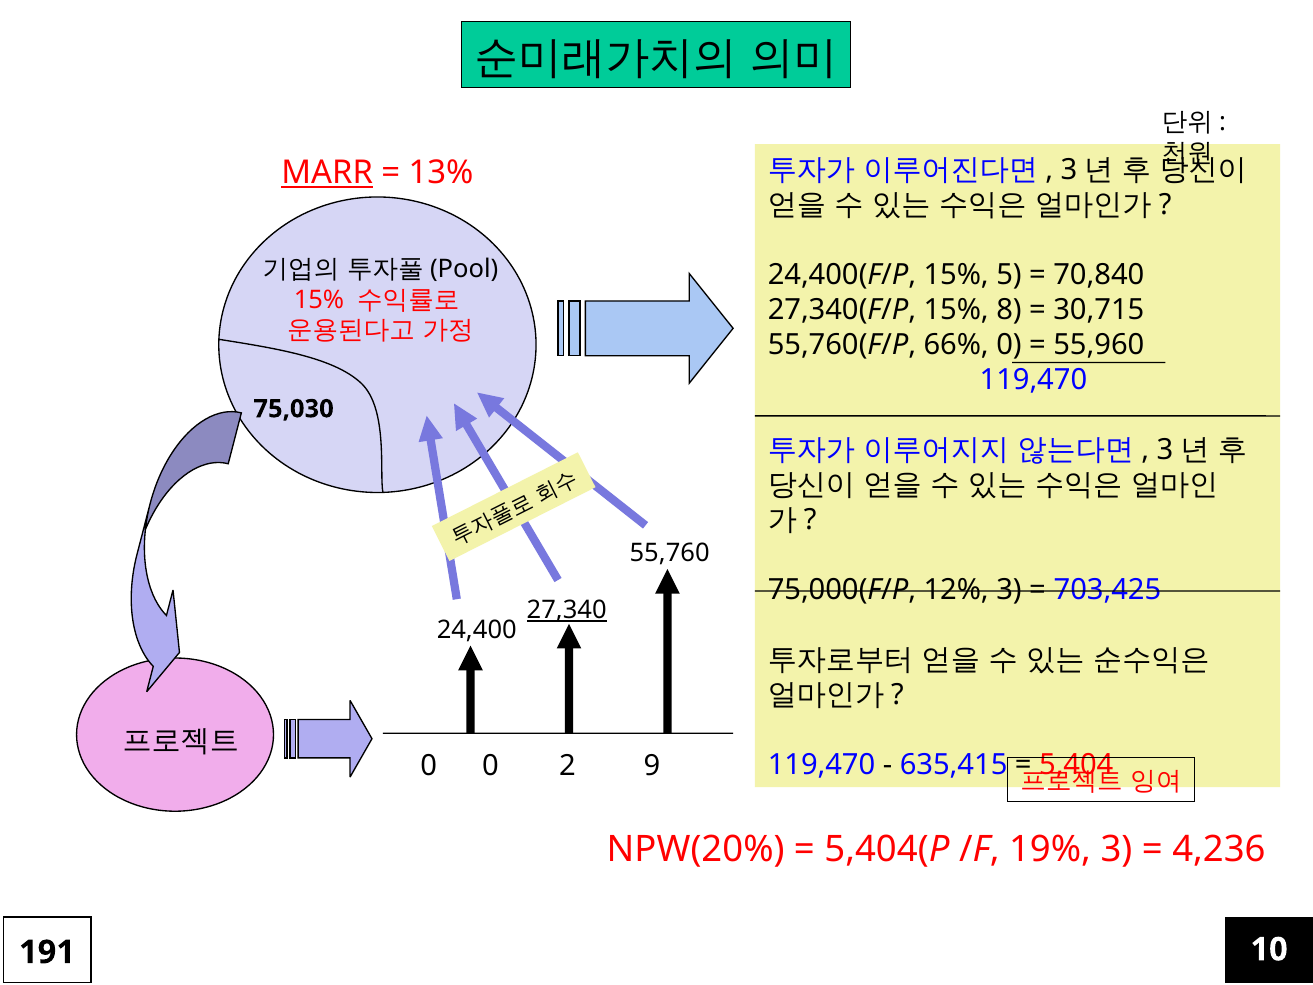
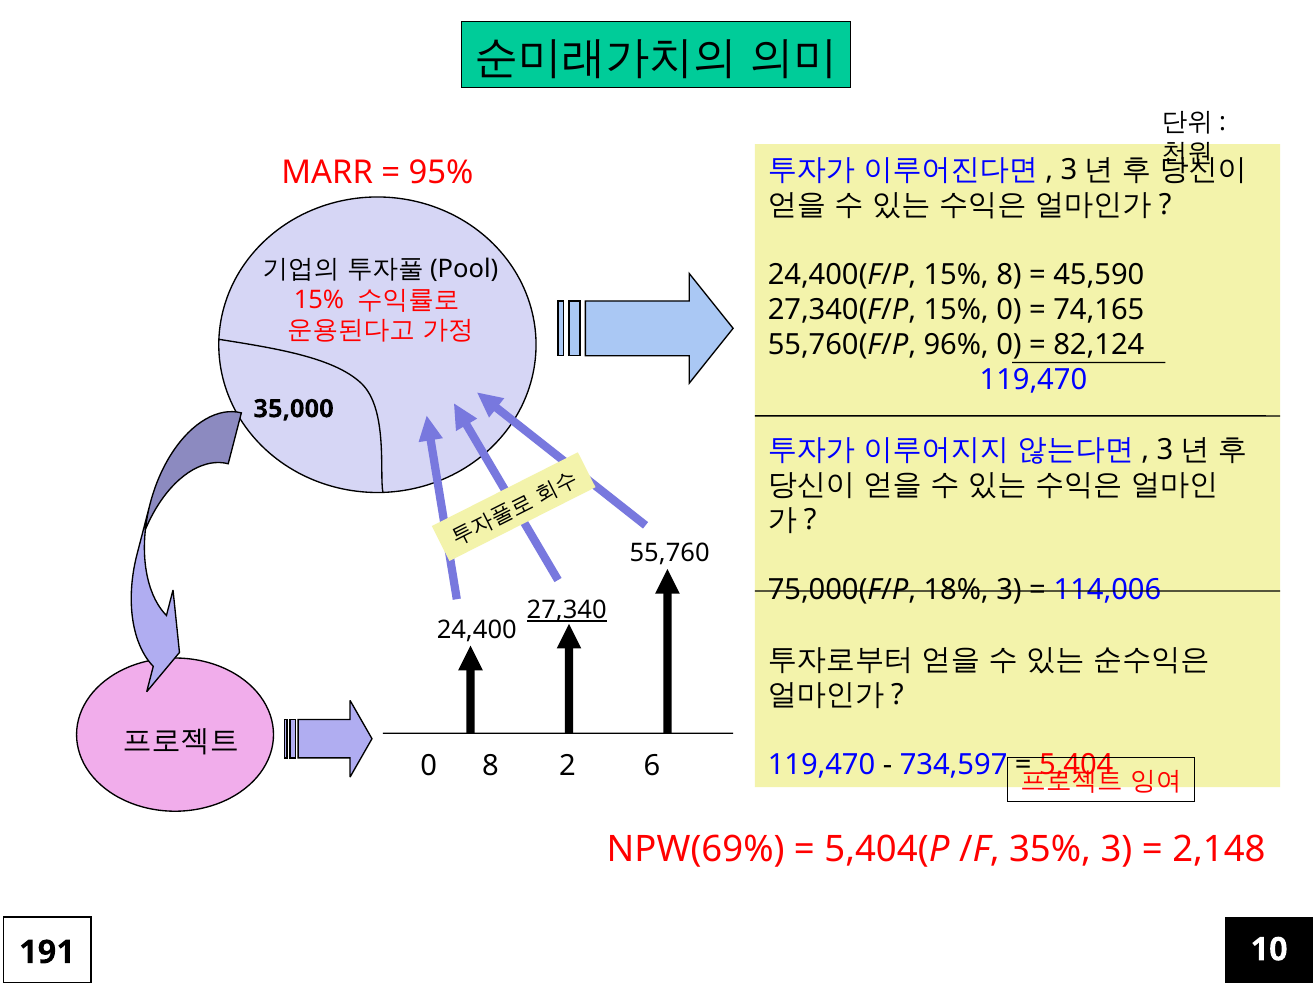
MARR underline: present -> none (327, 172)
13%: 13% -> 95% (441, 172)
15% 5: 5 -> 8 (1009, 275)
70,840: 70,840 -> 45,590 (1099, 275)
15% 8: 8 -> 0 (1009, 310)
30,715: 30,715 -> 74,165 (1099, 310)
66%: 66% -> 96% (956, 345)
55,960: 55,960 -> 82,124 (1099, 345)
75,030: 75,030 -> 35,000 (294, 409)
12%: 12% -> 18% (956, 590)
703,425: 703,425 -> 114,006 (1107, 590)
635,415: 635,415 -> 734,597 (954, 765)
0 0: 0 -> 8 (491, 766)
9: 9 -> 6 (652, 766)
NPW(20%: NPW(20% -> NPW(69% (696, 849)
19%: 19% -> 35% (1050, 849)
4,236: 4,236 -> 2,148 (1219, 849)
